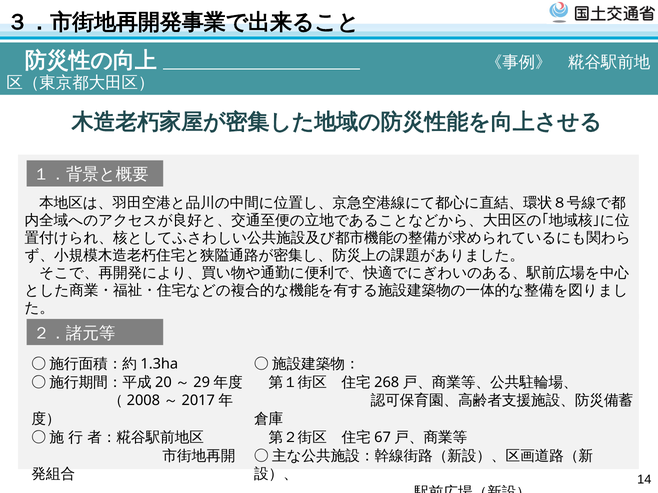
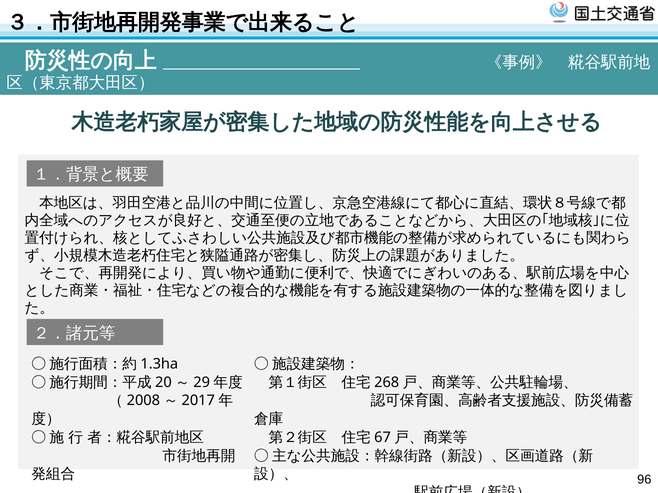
14: 14 -> 96 (644, 480)
